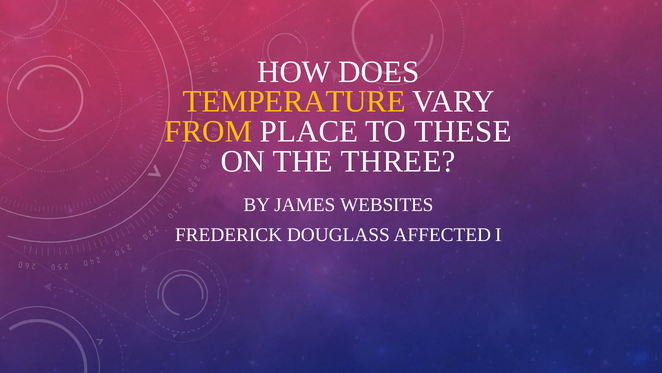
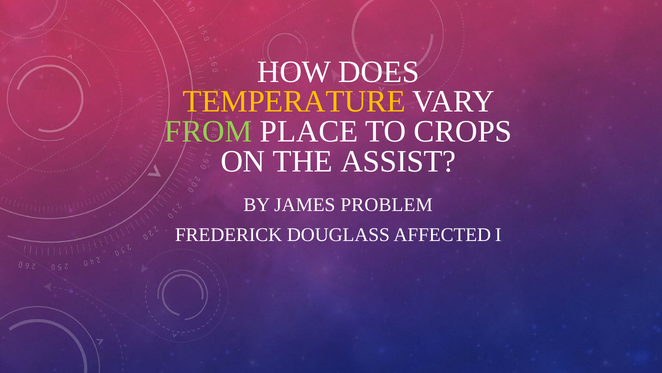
FROM colour: yellow -> light green (208, 131)
THESE: THESE -> CROPS (463, 131)
THREE: THREE -> ASSIST (398, 161)
WEBSITES: WEBSITES -> PROBLEM (387, 204)
